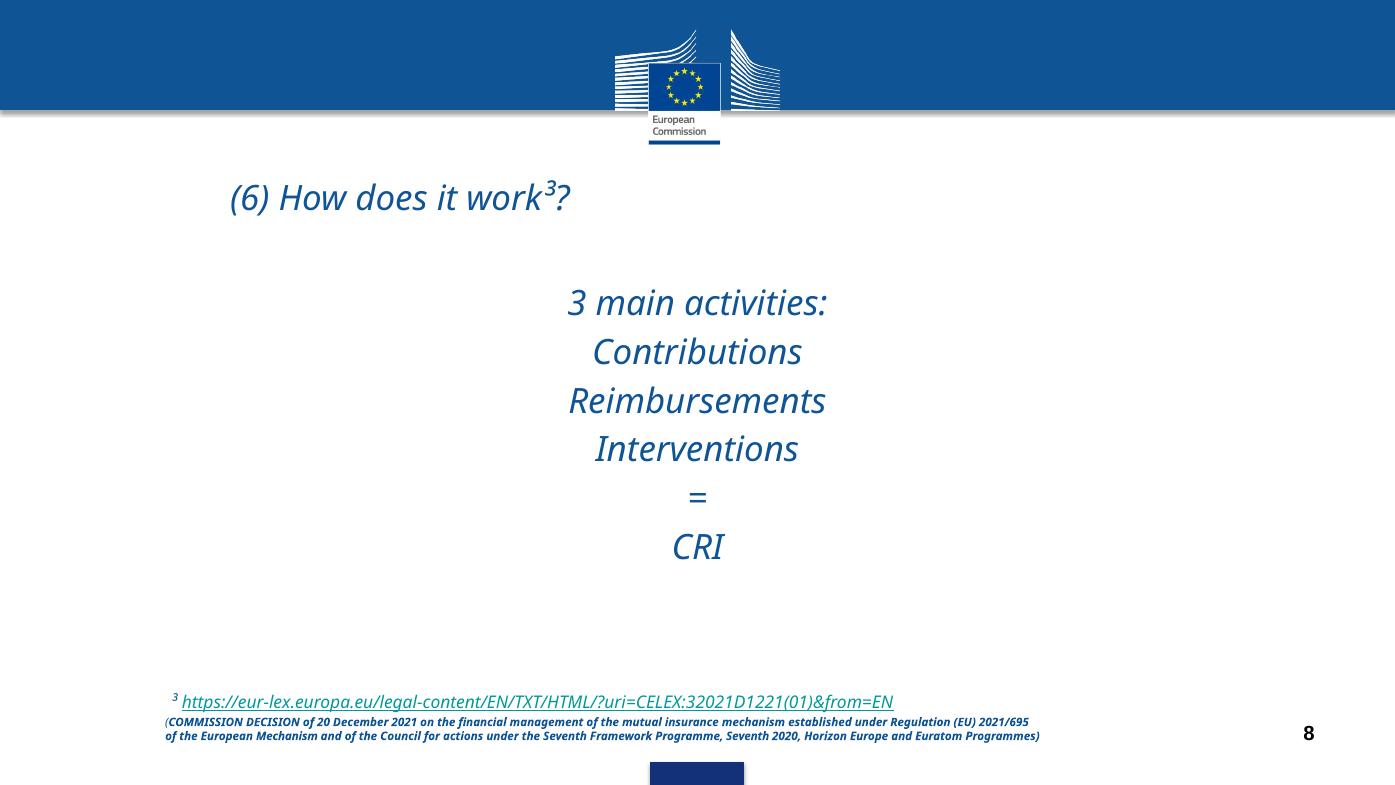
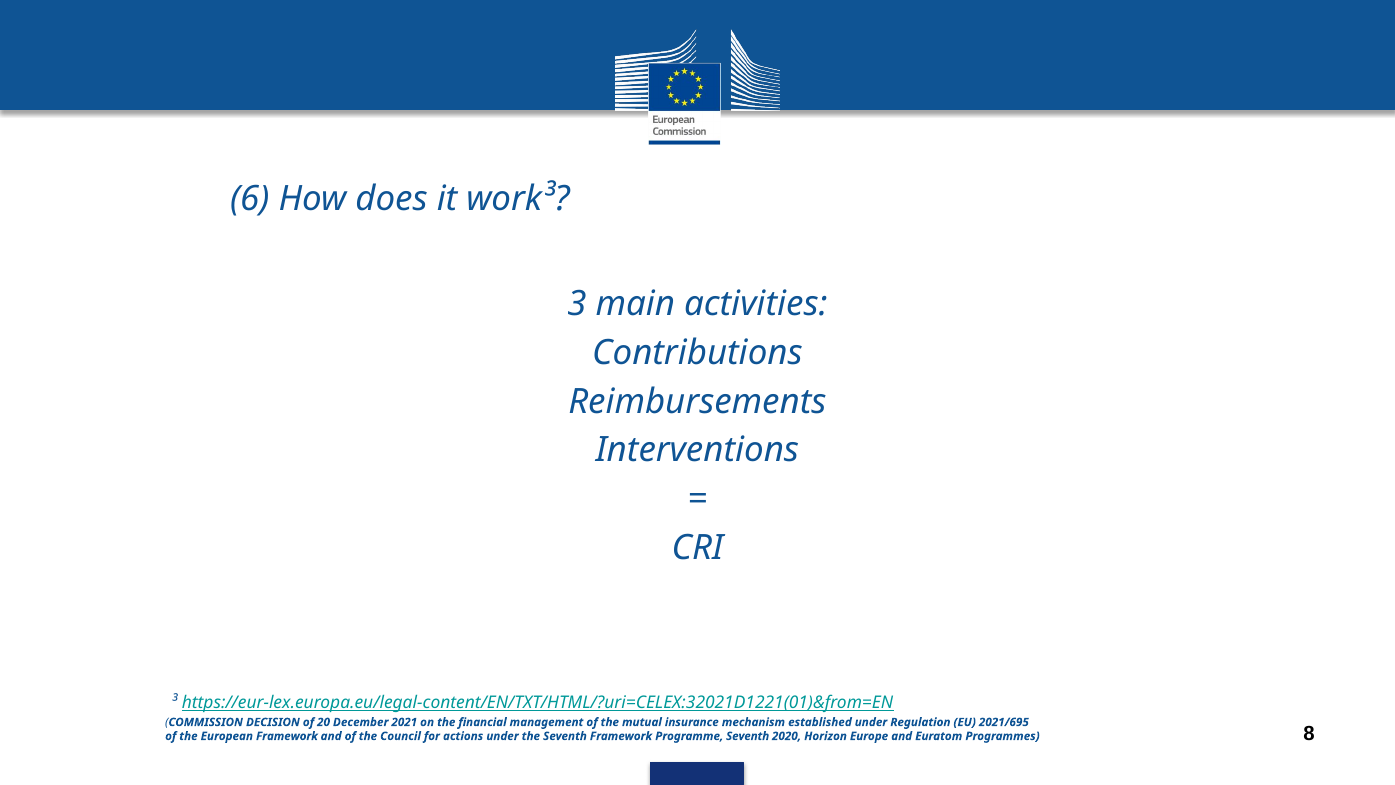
European Mechanism: Mechanism -> Framework (287, 736)
